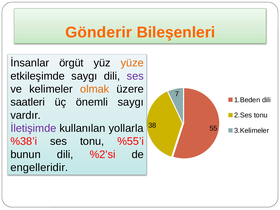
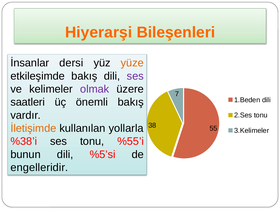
Gönderir: Gönderir -> Hiyerarşi (99, 32)
örgüt: örgüt -> dersi (71, 63)
etkileşimde saygı: saygı -> bakış (84, 76)
olmak colour: orange -> purple (95, 89)
önemli saygı: saygı -> bakış (131, 102)
İletişimde colour: purple -> orange (33, 128)
%2’si: %2’si -> %5’si (103, 154)
